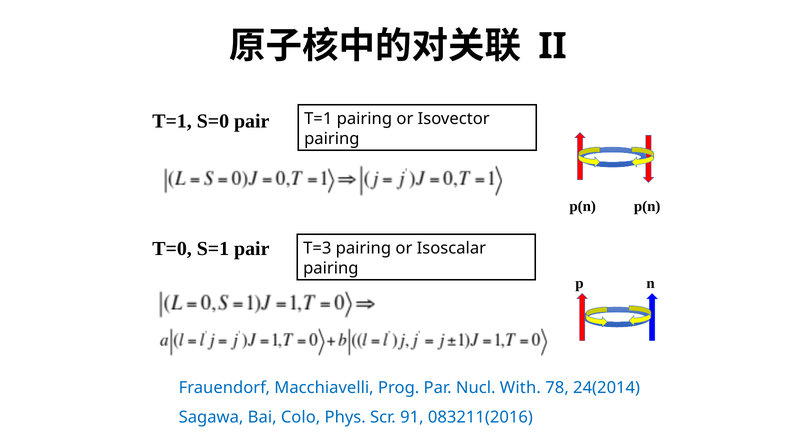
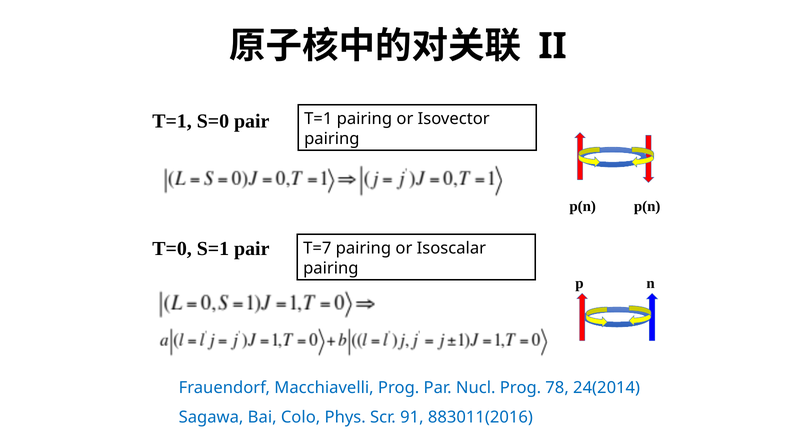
T=3: T=3 -> T=7 (317, 249)
Nucl With: With -> Prog (520, 388)
083211(2016: 083211(2016 -> 883011(2016 (480, 418)
